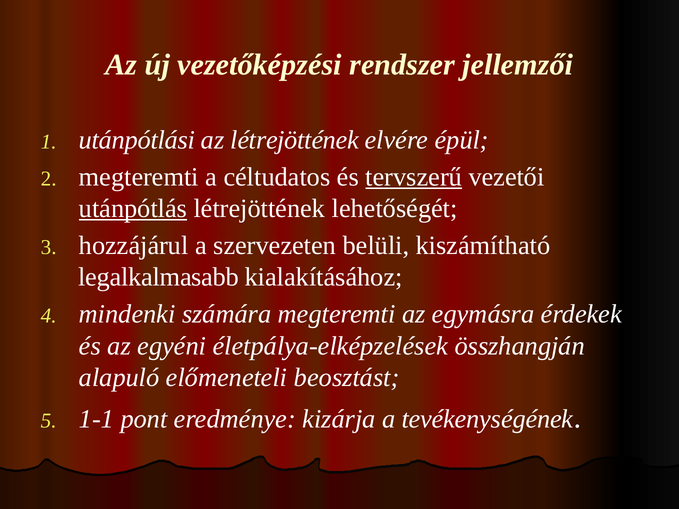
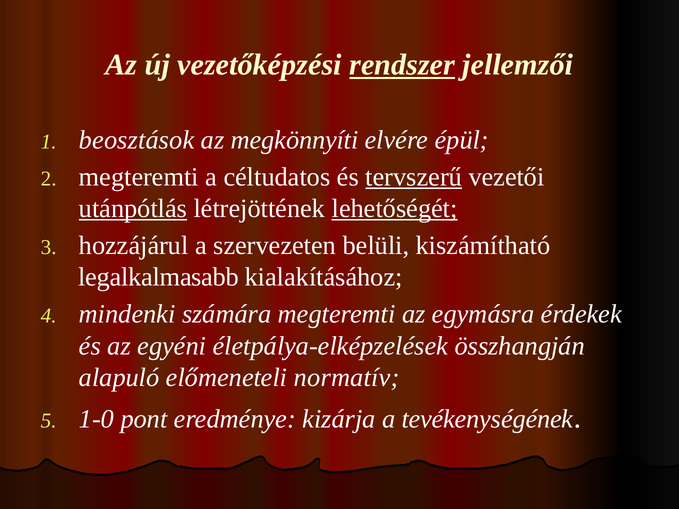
rendszer underline: none -> present (402, 65)
utánpótlási: utánpótlási -> beosztások (137, 140)
az létrejöttének: létrejöttének -> megkönnyíti (295, 140)
lehetőségét underline: none -> present (395, 209)
beosztást: beosztást -> normatív (347, 378)
1-1: 1-1 -> 1-0 (97, 419)
